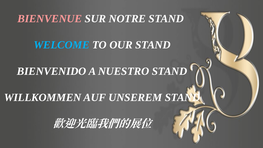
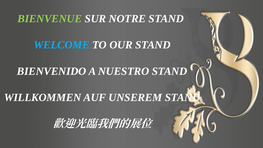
BIENVENUE colour: pink -> light green (50, 19)
